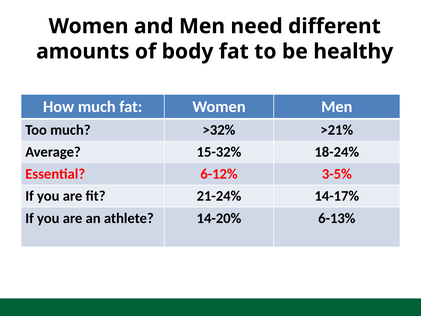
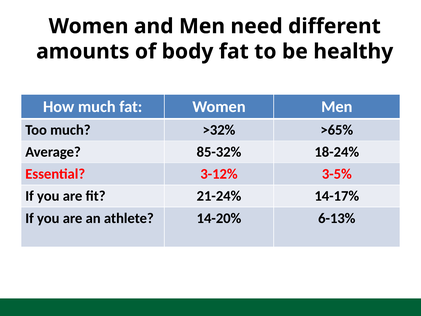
>21%: >21% -> >65% (337, 130)
15-32%: 15-32% -> 85-32% (219, 152)
6-12%: 6-12% -> 3-12% (219, 174)
